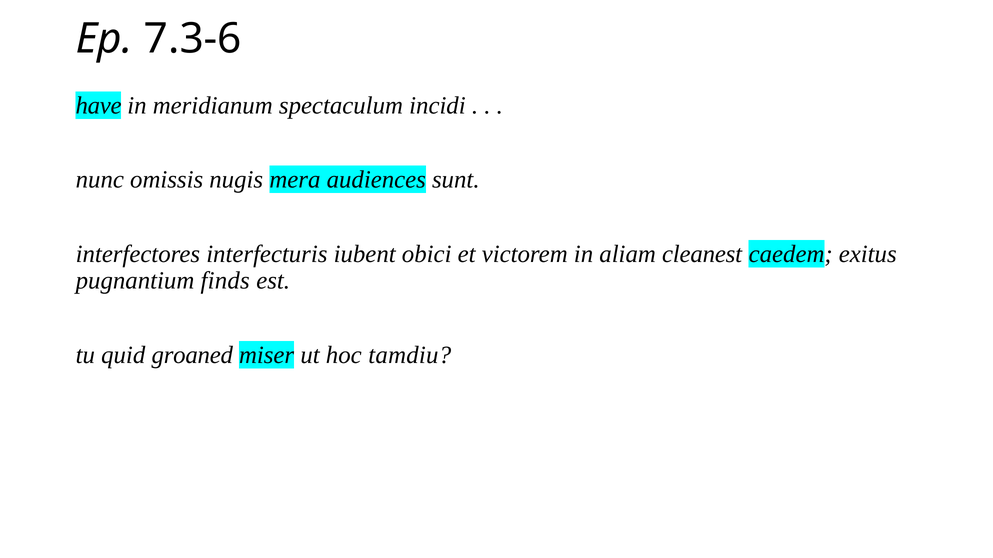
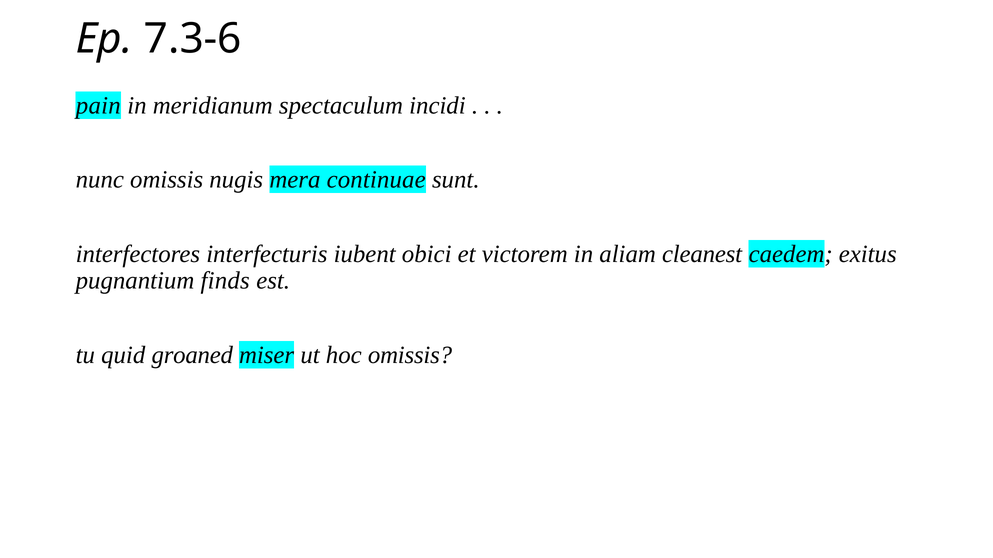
have: have -> pain (98, 106)
audiences: audiences -> continuae (376, 180)
hoc tamdiu: tamdiu -> omissis (410, 355)
